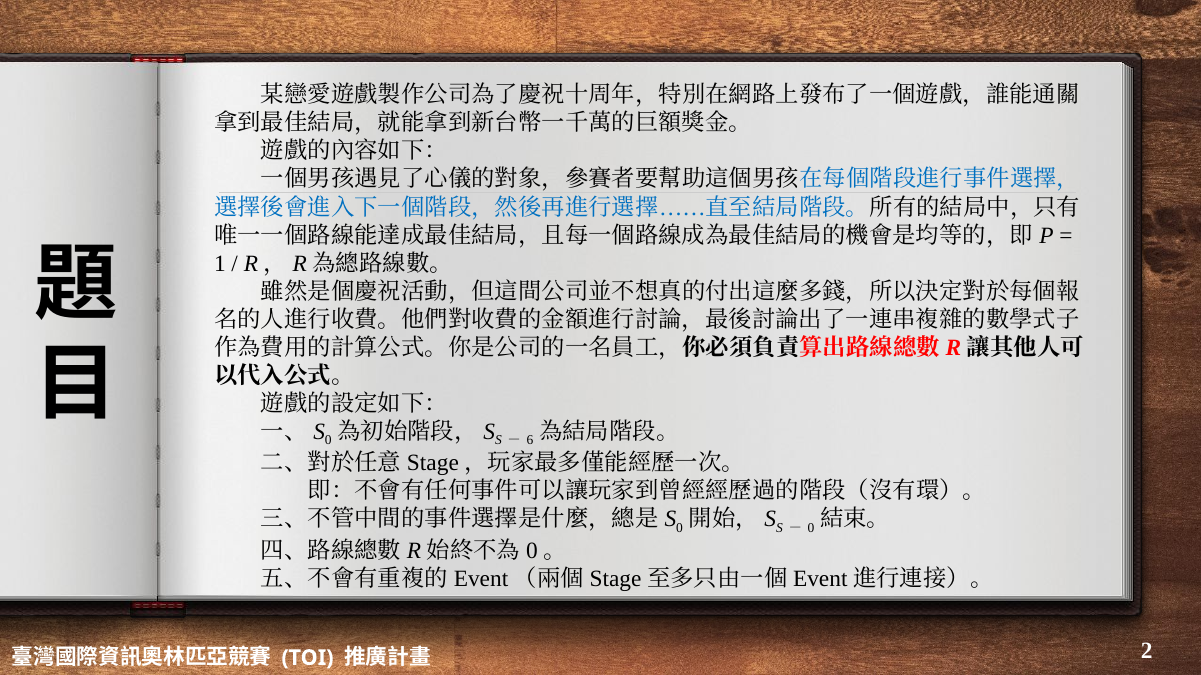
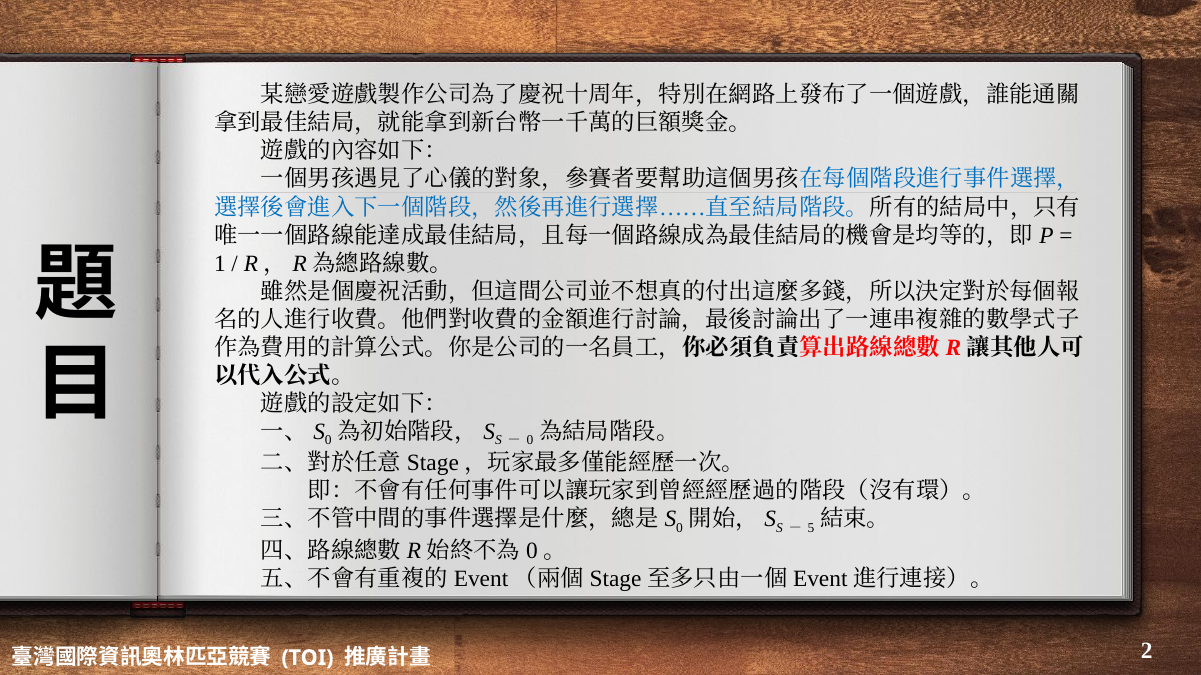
6: 6 -> 0 (530, 441)
0: 0 -> 5 (811, 529)
